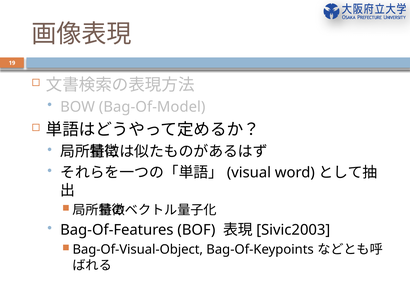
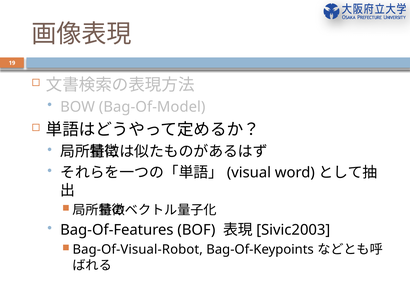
Bag-Of-Visual-Object: Bag-Of-Visual-Object -> Bag-Of-Visual-Robot (138, 249)
